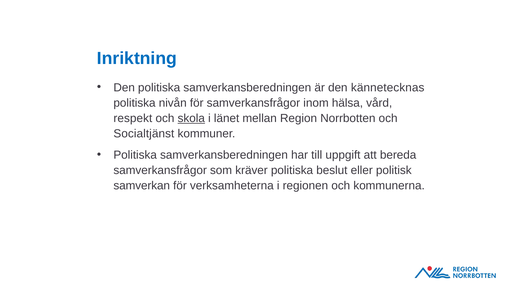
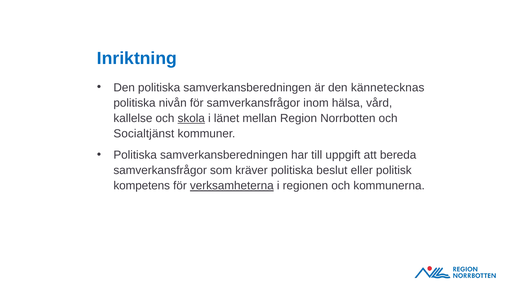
respekt: respekt -> kallelse (133, 118)
samverkan: samverkan -> kompetens (142, 186)
verksamheterna underline: none -> present (232, 186)
